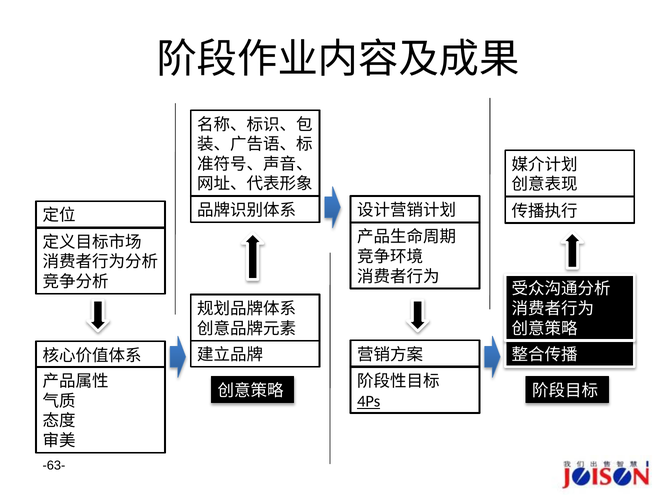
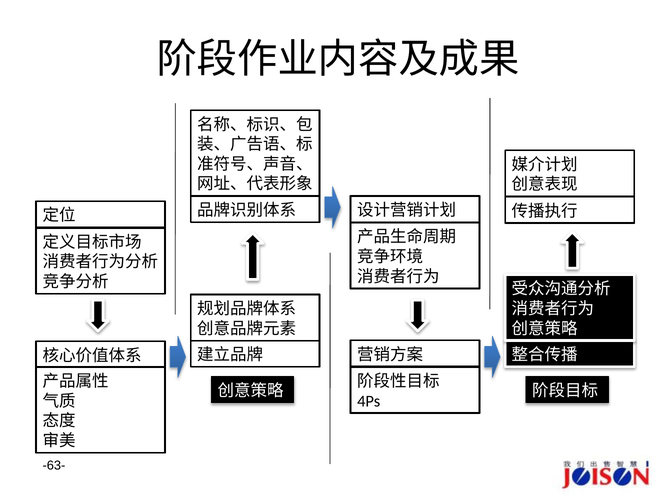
4Ps underline: present -> none (369, 401)
